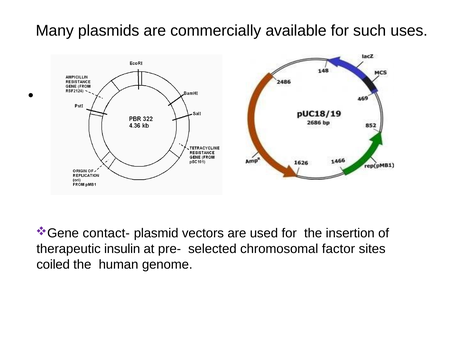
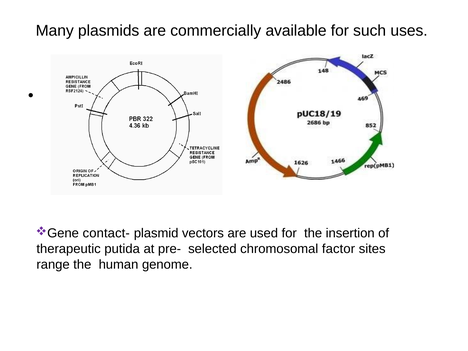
insulin: insulin -> putida (122, 249)
coiled: coiled -> range (53, 265)
